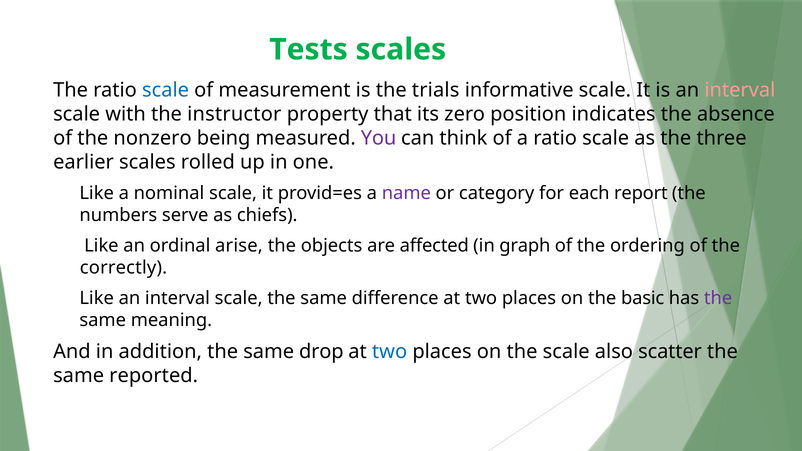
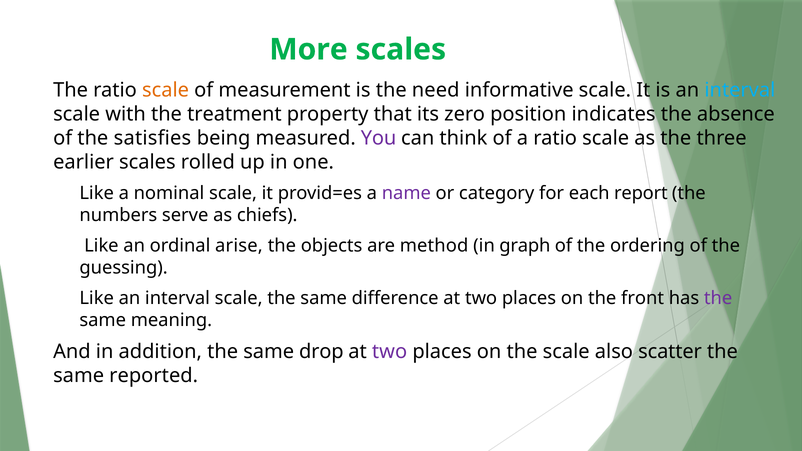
Tests: Tests -> More (308, 50)
scale colour: blue -> orange (166, 90)
trials: trials -> need (436, 90)
interval colour: pink -> light blue (740, 90)
instructor: instructor -> treatment (234, 114)
nonzero: nonzero -> satisfies (152, 138)
affected: affected -> method (434, 246)
correctly: correctly -> guessing (124, 268)
basic: basic -> front (643, 298)
two colour: blue -> purple (390, 352)
